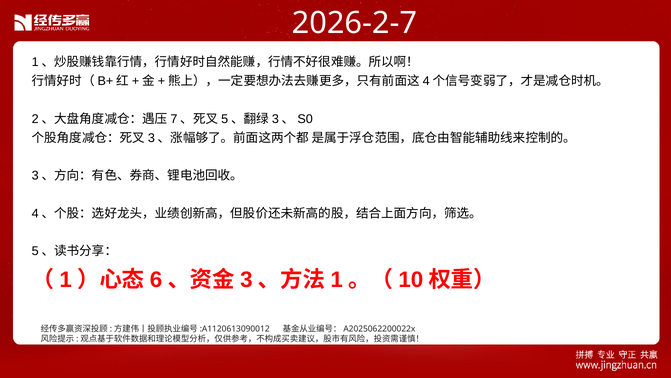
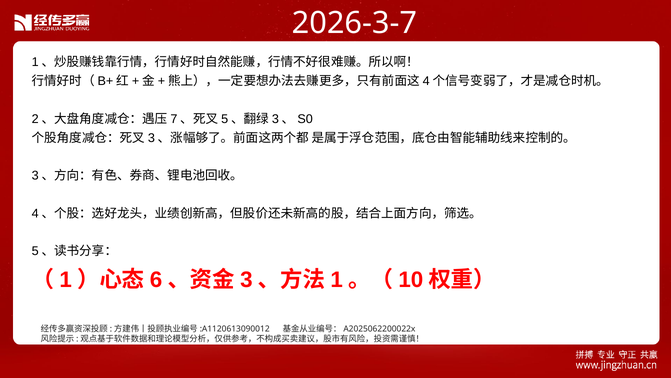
2026-2-7: 2026-2-7 -> 2026-3-7 (354, 23)
